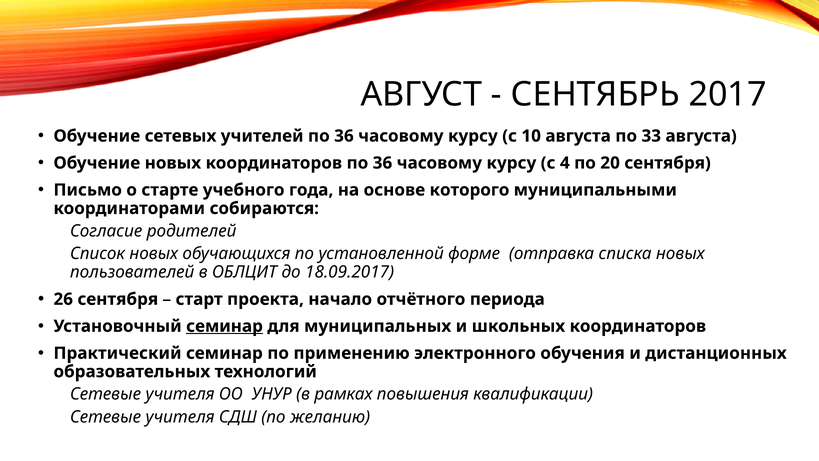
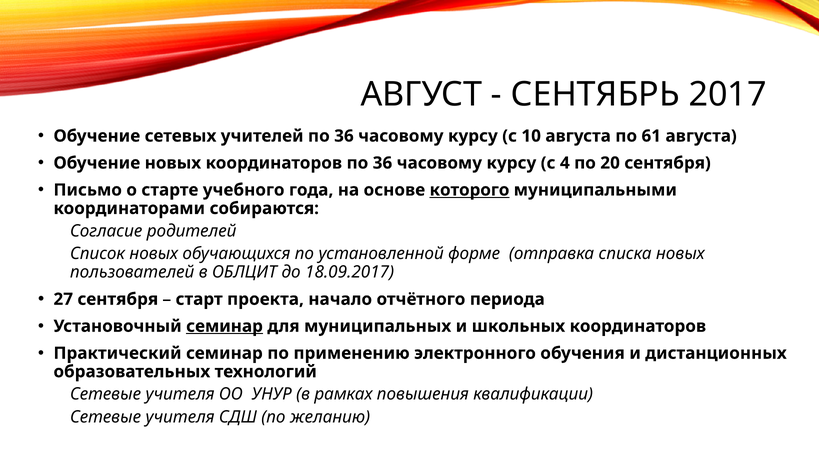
33: 33 -> 61 (651, 136)
которого underline: none -> present (469, 190)
26: 26 -> 27 (63, 299)
